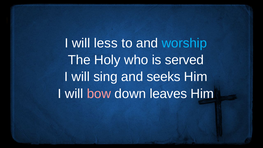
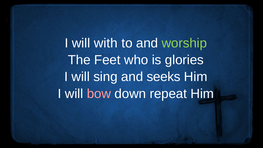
less: less -> with (106, 43)
worship colour: light blue -> light green (184, 43)
Holy: Holy -> Feet (107, 60)
served: served -> glories (184, 60)
leaves: leaves -> repeat (168, 94)
